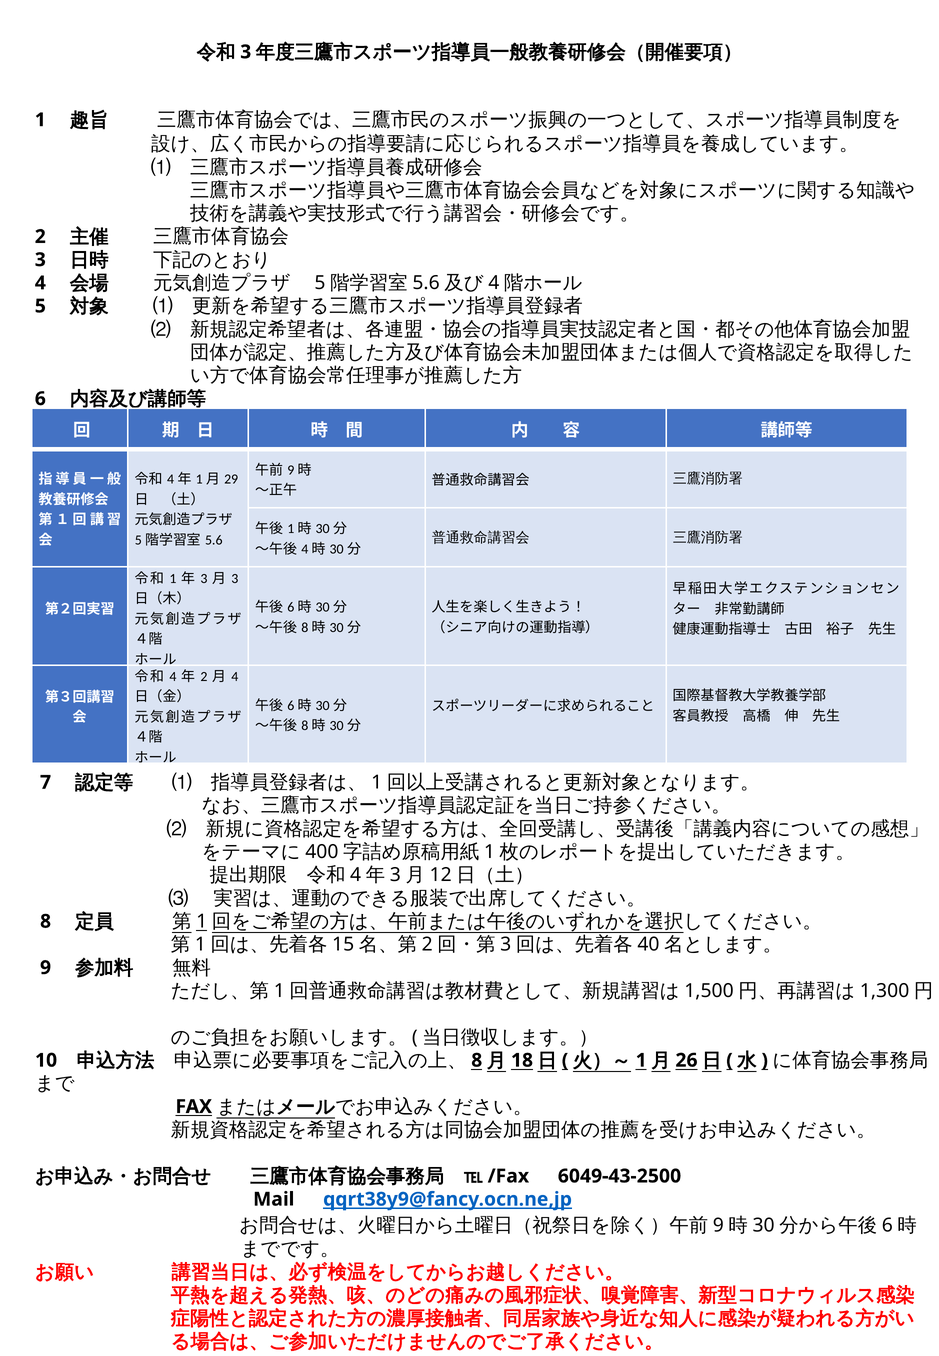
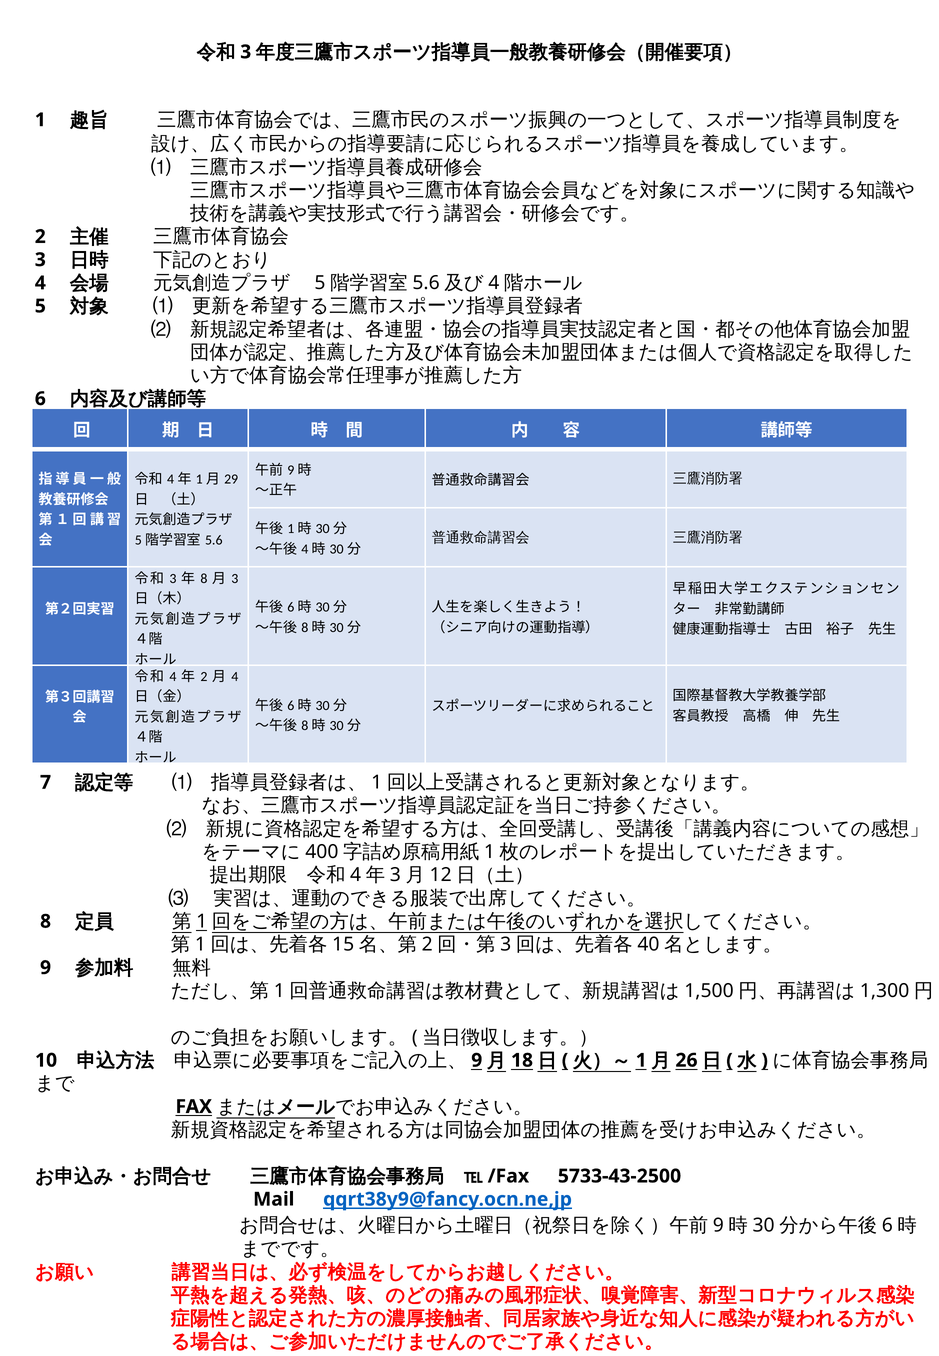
1: 1 -> 3 (173, 579)
3: 3 -> 8 (204, 579)
8: 8 -> 9 (477, 1061)
6049-43-2500: 6049-43-2500 -> 5733-43-2500 (619, 1176)
